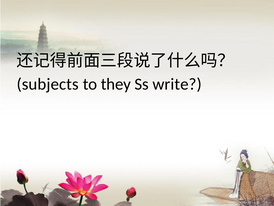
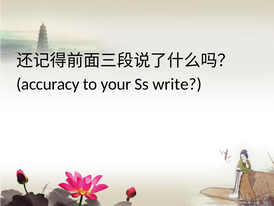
subjects: subjects -> accuracy (48, 84)
they: they -> your (116, 84)
